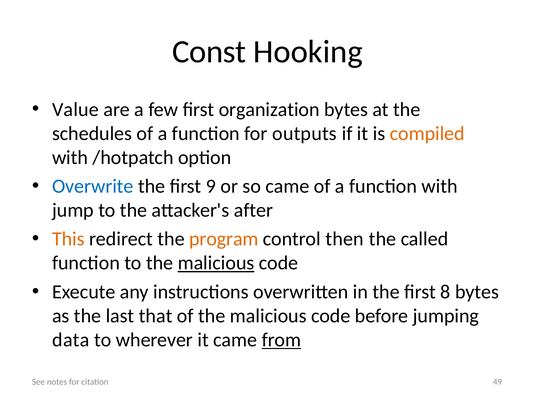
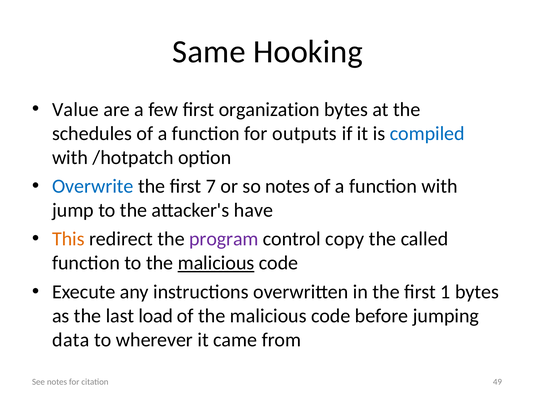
Const: Const -> Same (209, 52)
compiled colour: orange -> blue (427, 134)
9: 9 -> 7 (211, 186)
so came: came -> notes (287, 186)
after: after -> have (253, 210)
program colour: orange -> purple (224, 239)
then: then -> copy (345, 239)
8: 8 -> 1 (445, 292)
that: that -> load (156, 316)
from underline: present -> none (281, 340)
